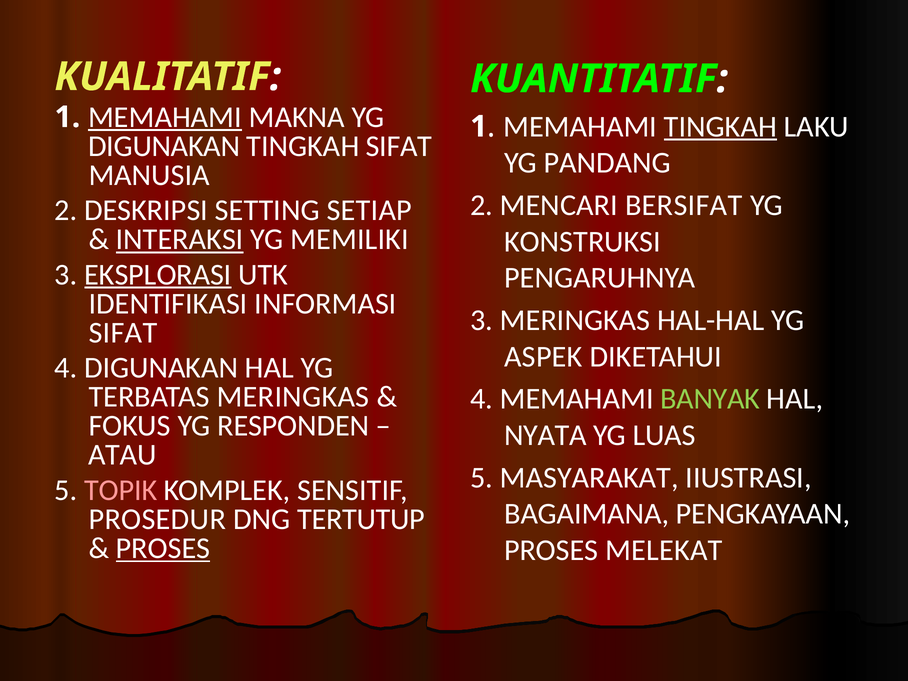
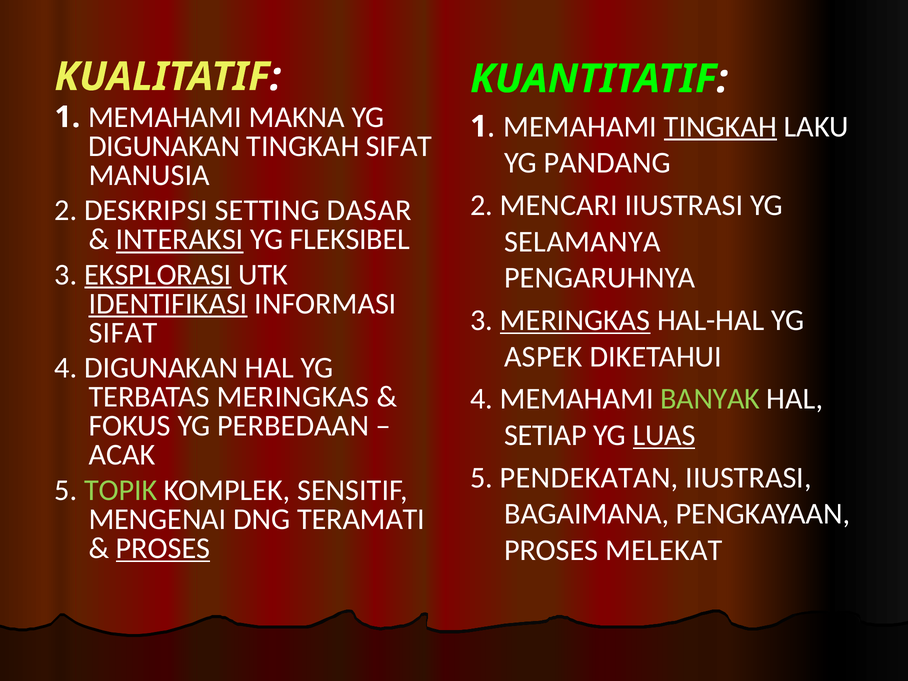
MEMAHAMI underline: present -> none (165, 117)
MENCARI BERSIFAT: BERSIFAT -> IIUSTRASI (684, 205)
SETIAP: SETIAP -> DASAR (369, 210)
MEMILIKI: MEMILIKI -> FLEKSIBEL (350, 239)
KONSTRUKSI: KONSTRUKSI -> SELAMANYA (582, 242)
IDENTIFIKASI underline: none -> present (168, 304)
MERINGKAS underline: none -> present (575, 320)
RESPONDEN: RESPONDEN -> PERBEDAAN (293, 426)
NYATA: NYATA -> SETIAP (545, 435)
LUAS underline: none -> present (664, 435)
ATAU: ATAU -> ACAK (122, 455)
MASYARAKAT: MASYARAKAT -> PENDEKATAN (589, 478)
TOPIK colour: pink -> light green (121, 490)
PROSEDUR: PROSEDUR -> MENGENAI (157, 519)
TERTUTUP: TERTUTUP -> TERAMATI (361, 519)
